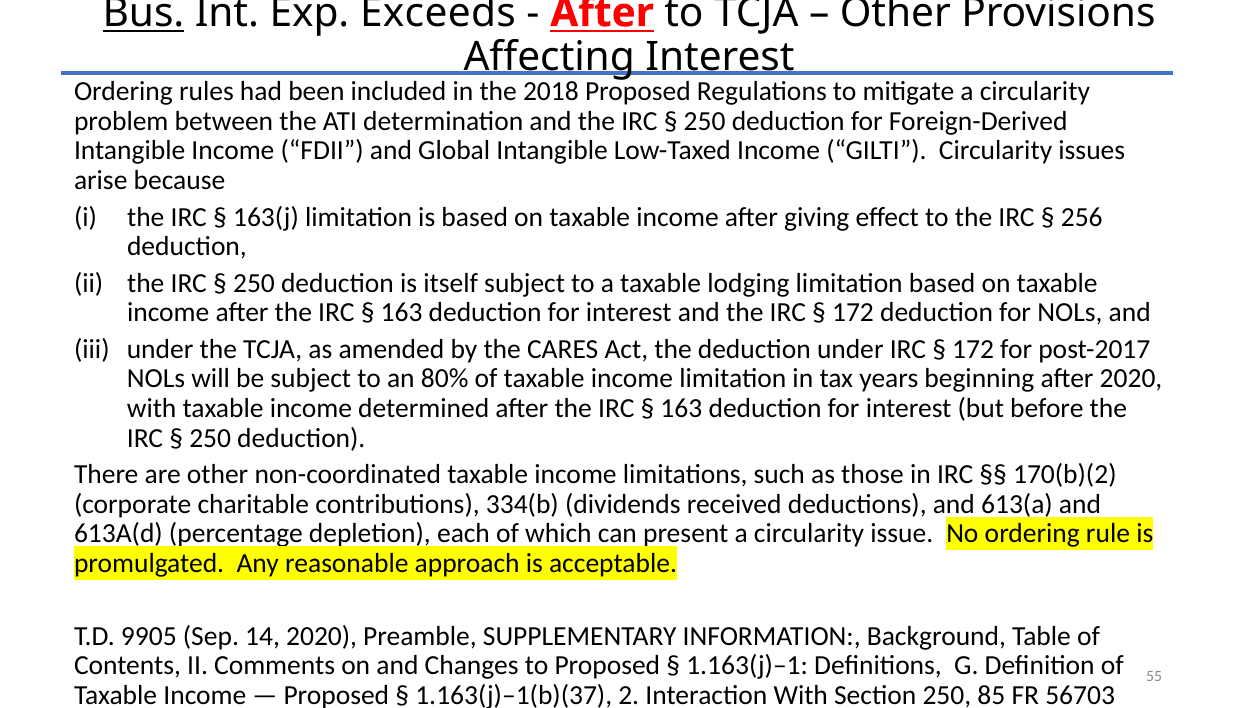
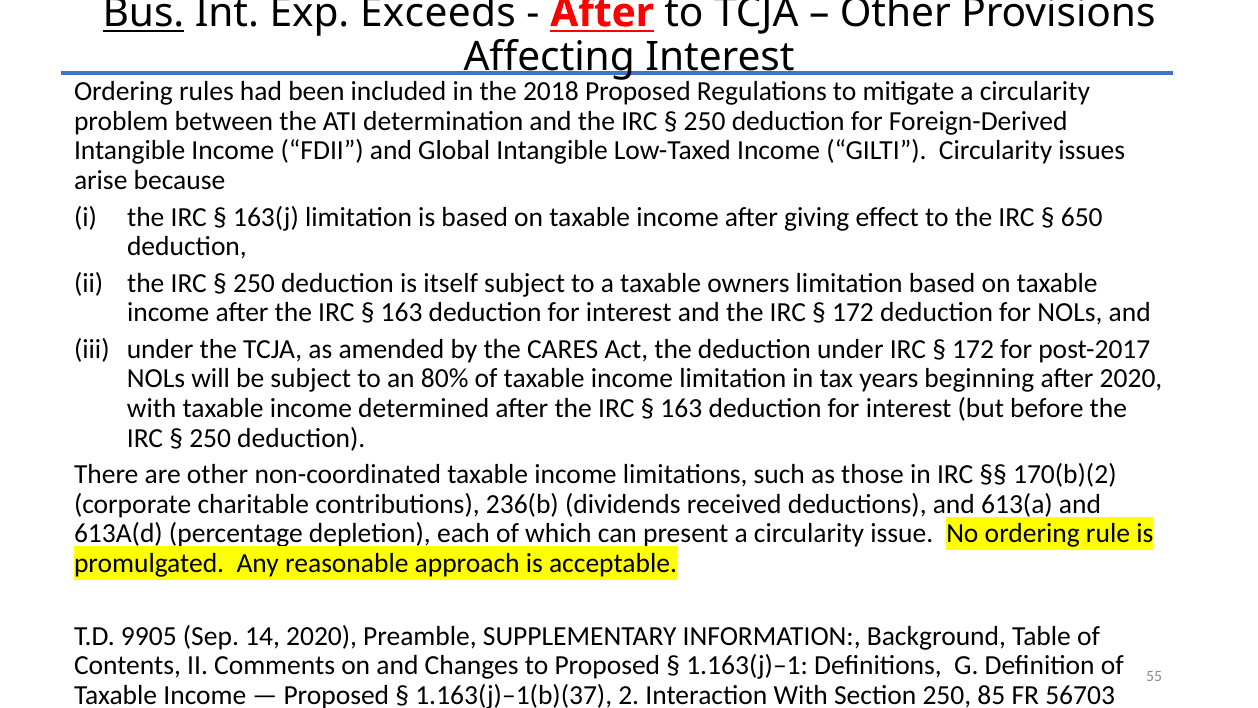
256: 256 -> 650 (1082, 217)
lodging: lodging -> owners (748, 283)
334(b: 334(b -> 236(b (522, 504)
